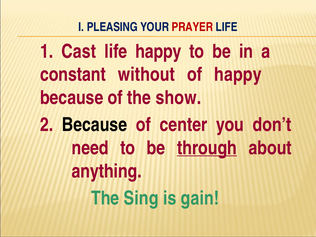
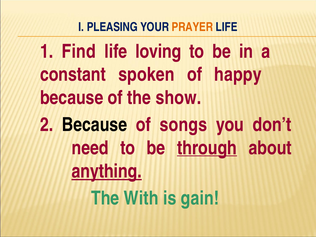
PRAYER colour: red -> orange (192, 27)
Cast: Cast -> Find (79, 51)
life happy: happy -> loving (158, 51)
without: without -> spoken (146, 75)
center: center -> songs (183, 125)
anything underline: none -> present (107, 171)
Sing: Sing -> With (141, 198)
